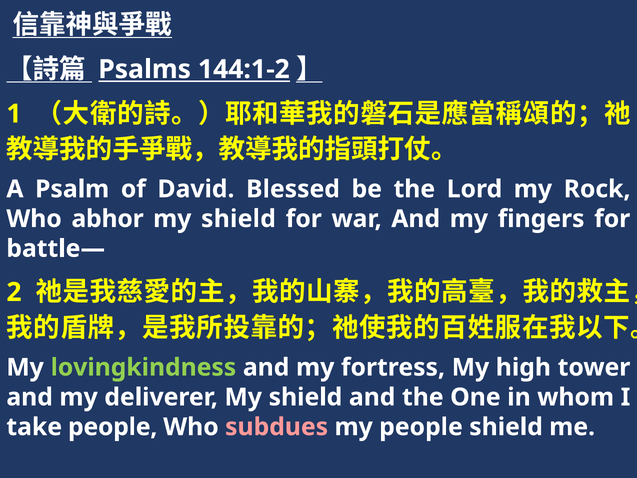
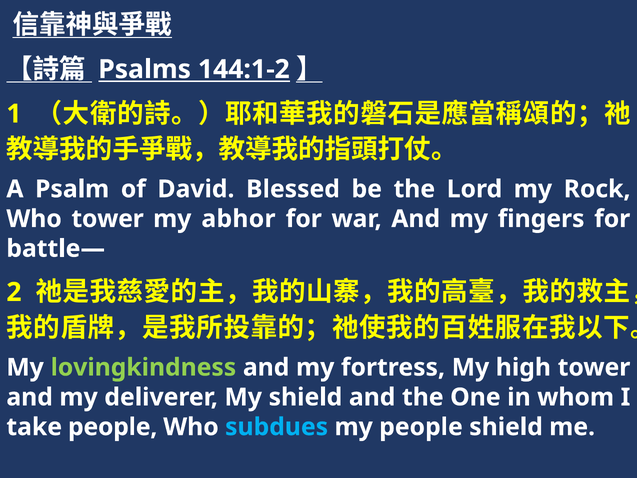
Who abhor: abhor -> tower (108, 219)
shield: shield -> abhor (238, 219)
subdues colour: pink -> light blue (277, 427)
